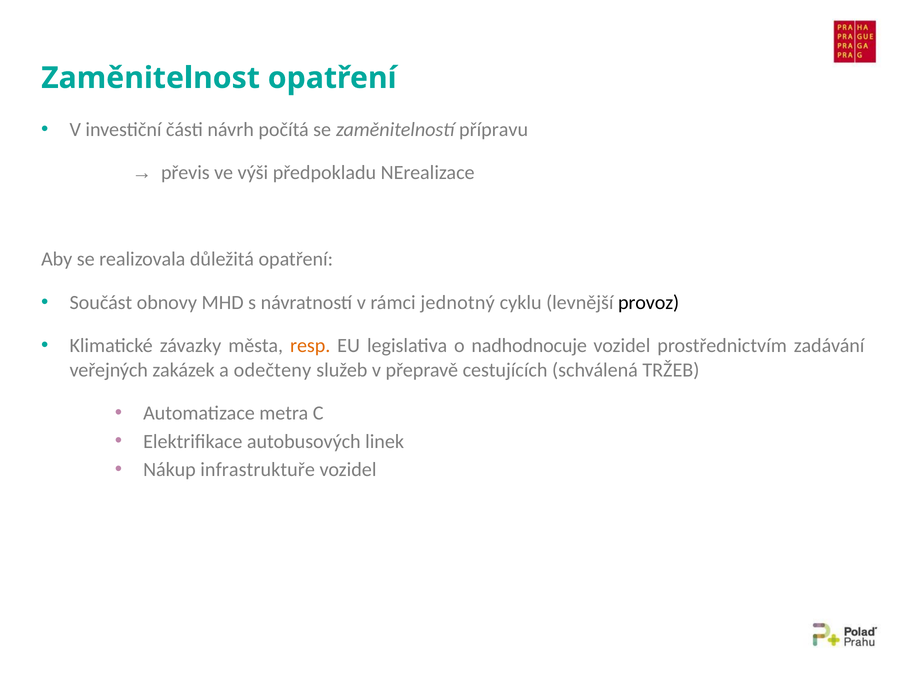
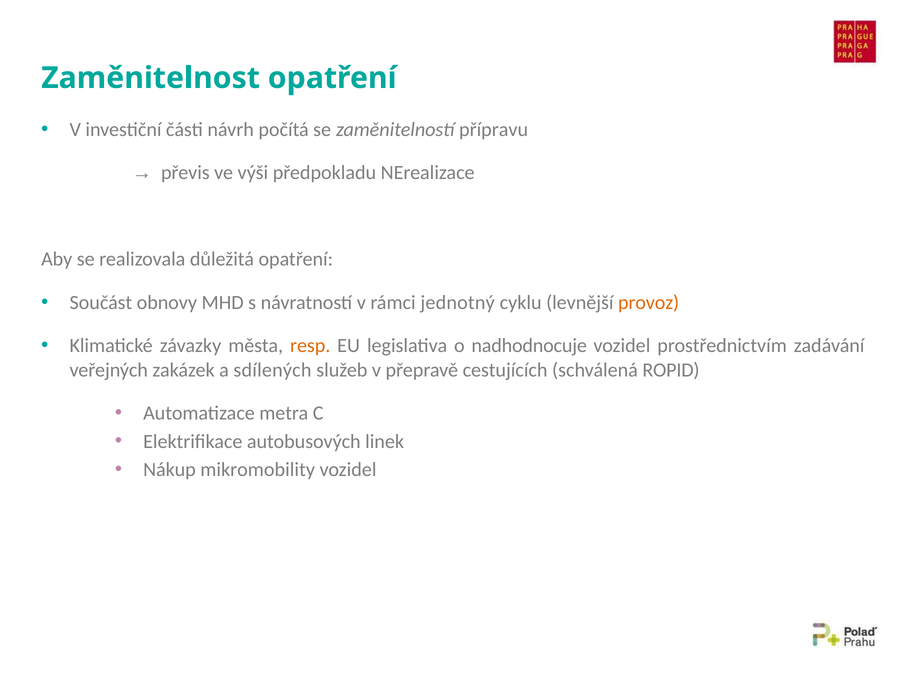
provoz colour: black -> orange (649, 303)
odečteny: odečteny -> sdílených (272, 370)
TRŽEB: TRŽEB -> ROPID (671, 370)
infrastruktuře: infrastruktuře -> mikromobility (258, 470)
